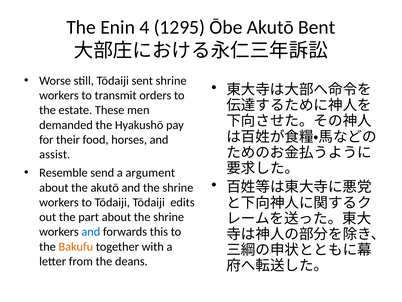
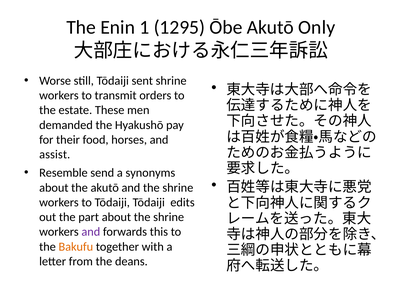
4: 4 -> 1 (144, 27)
Bent: Bent -> Only (317, 27)
argument: argument -> synonyms (150, 173)
and colour: blue -> purple (91, 232)
